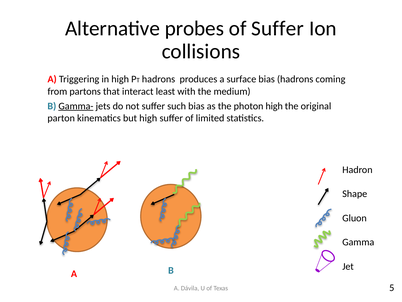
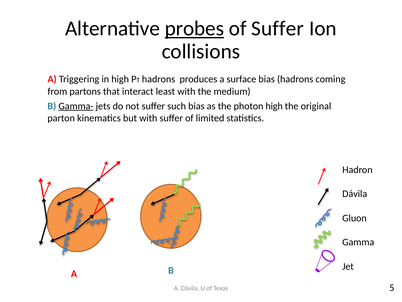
probes underline: none -> present (194, 28)
but high: high -> with (148, 118)
Shape: Shape -> Dávila (355, 194)
